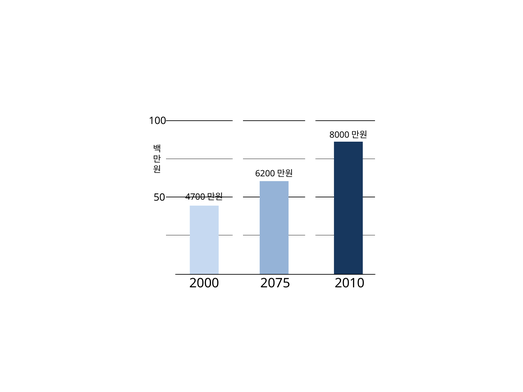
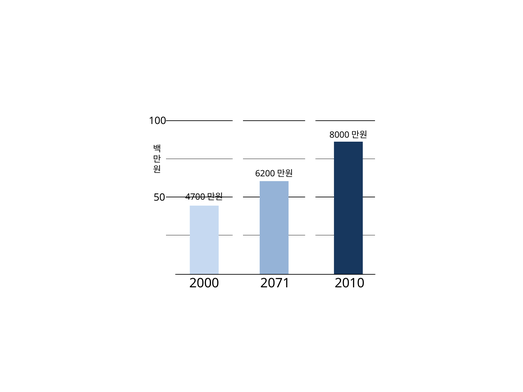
2075: 2075 -> 2071 (275, 284)
